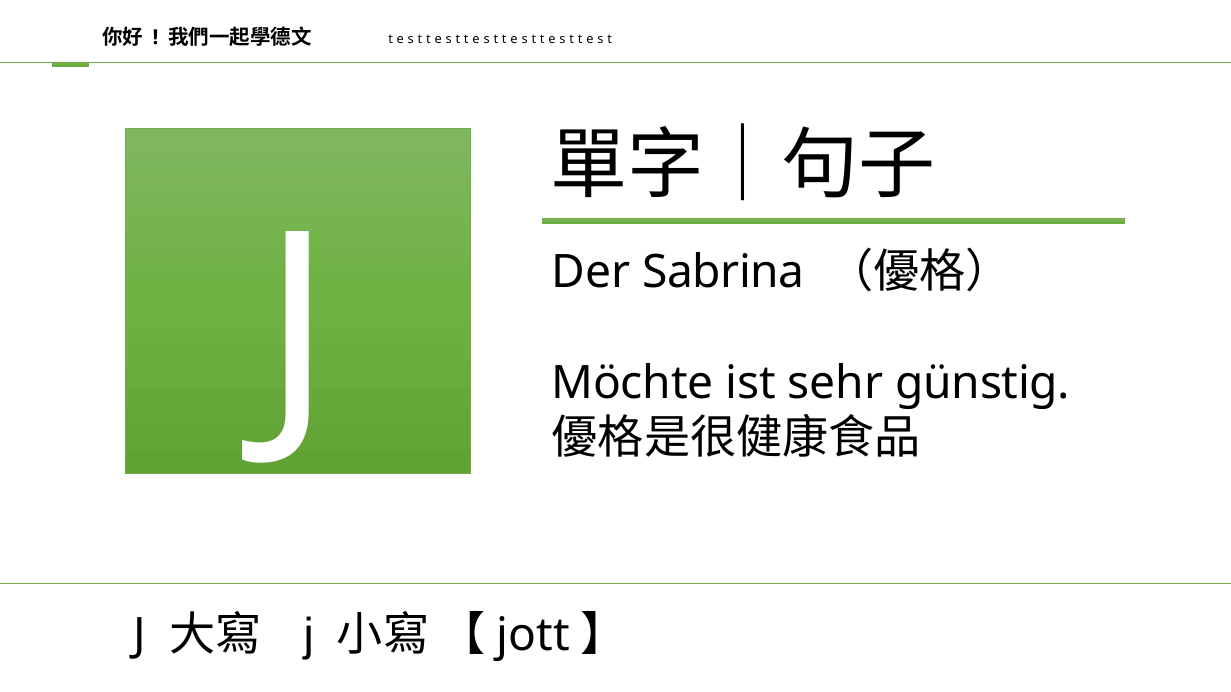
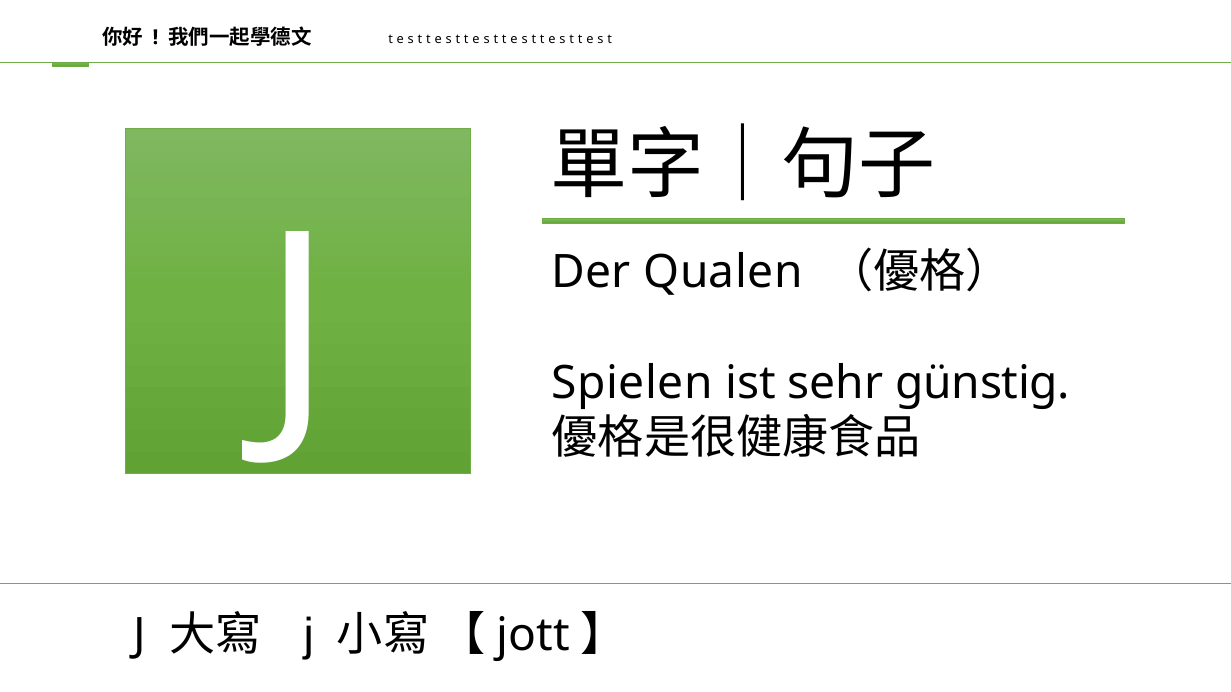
Sabrina: Sabrina -> Qualen (723, 273)
Möchte: Möchte -> Spielen (632, 383)
